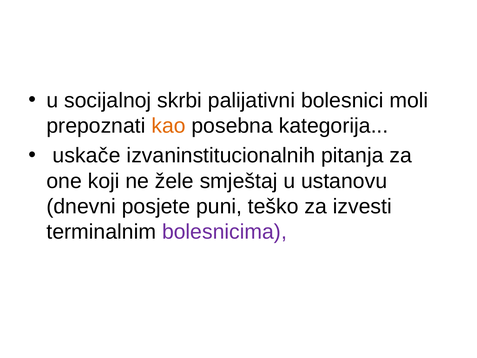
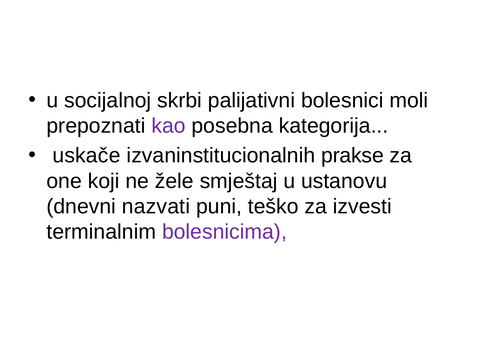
kao colour: orange -> purple (169, 126)
pitanja: pitanja -> prakse (352, 155)
posjete: posjete -> nazvati (156, 206)
